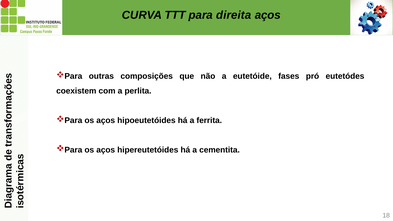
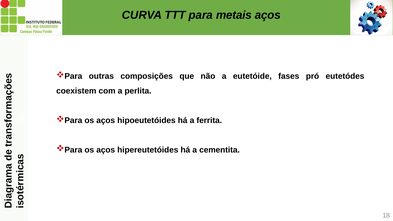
direita: direita -> metais (234, 15)
